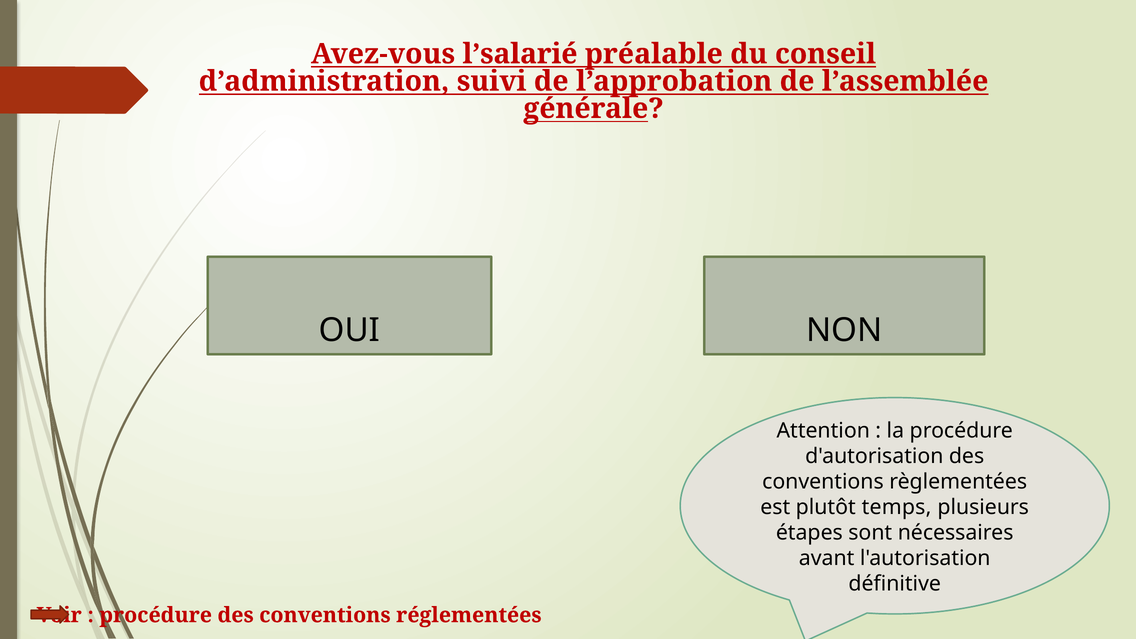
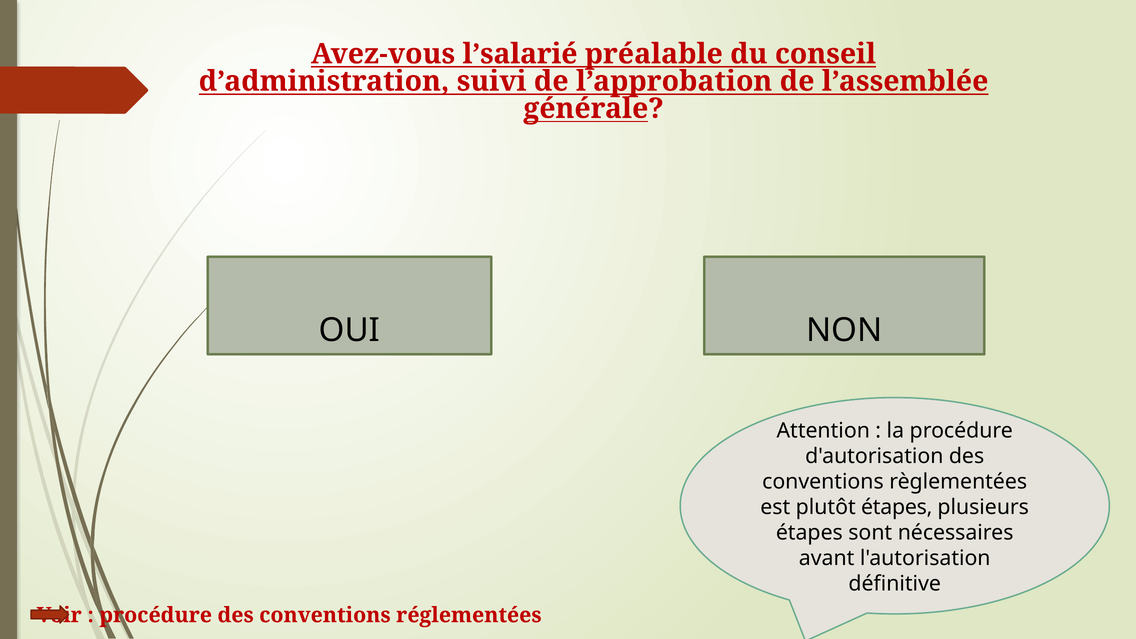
plutôt temps: temps -> étapes (897, 507)
